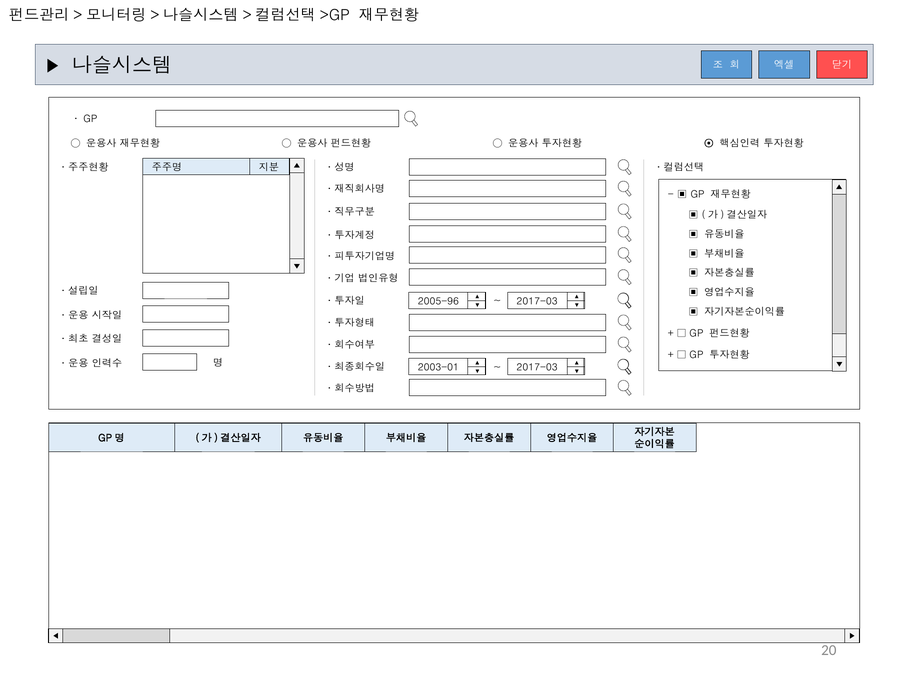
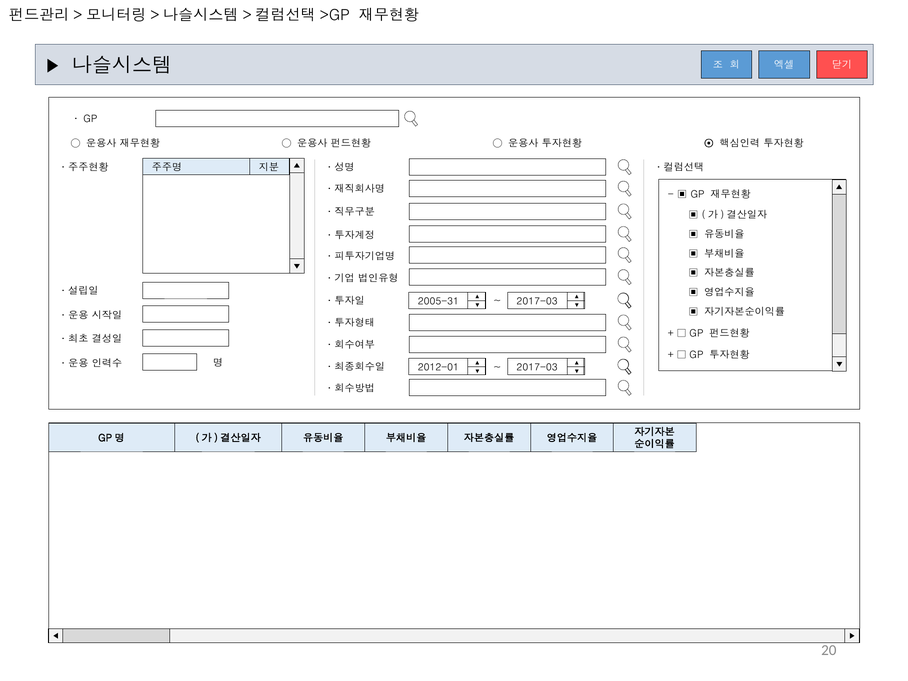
2005-96: 2005-96 -> 2005-31 (438, 301)
2003-01: 2003-01 -> 2012-01 (438, 367)
